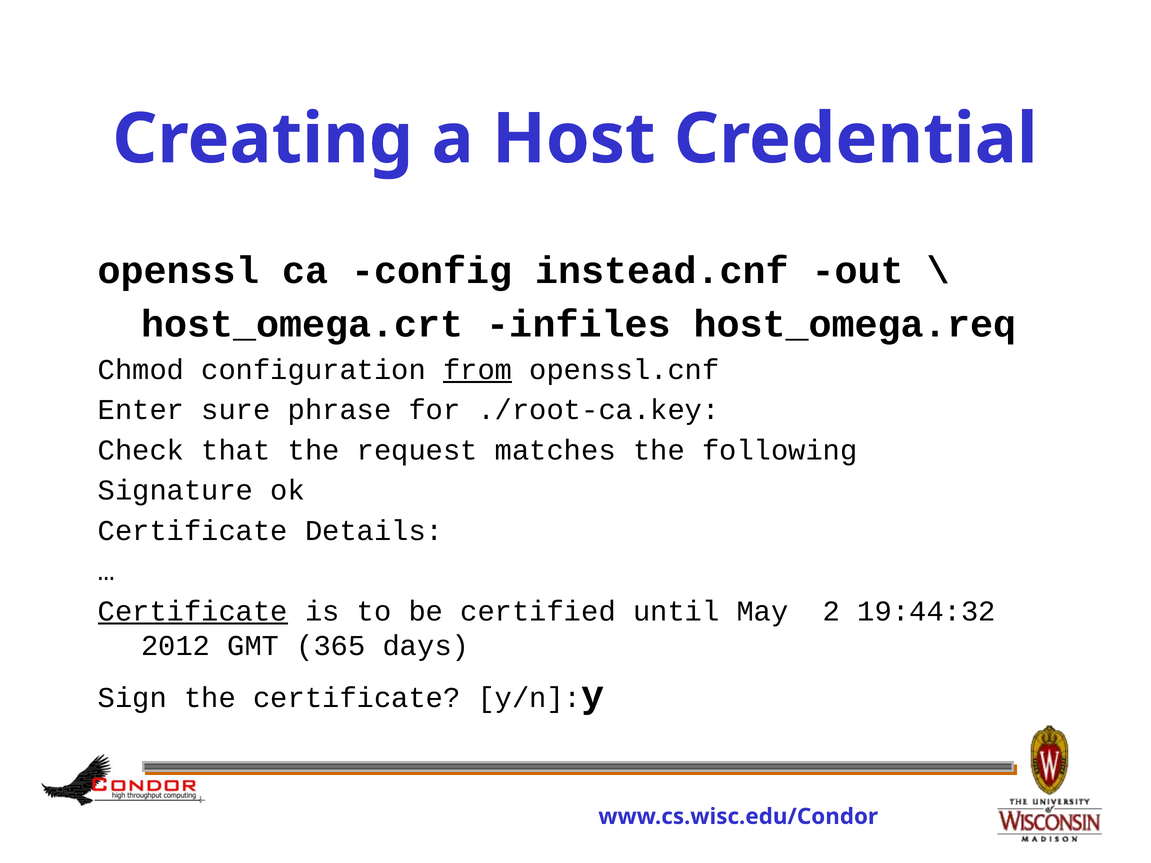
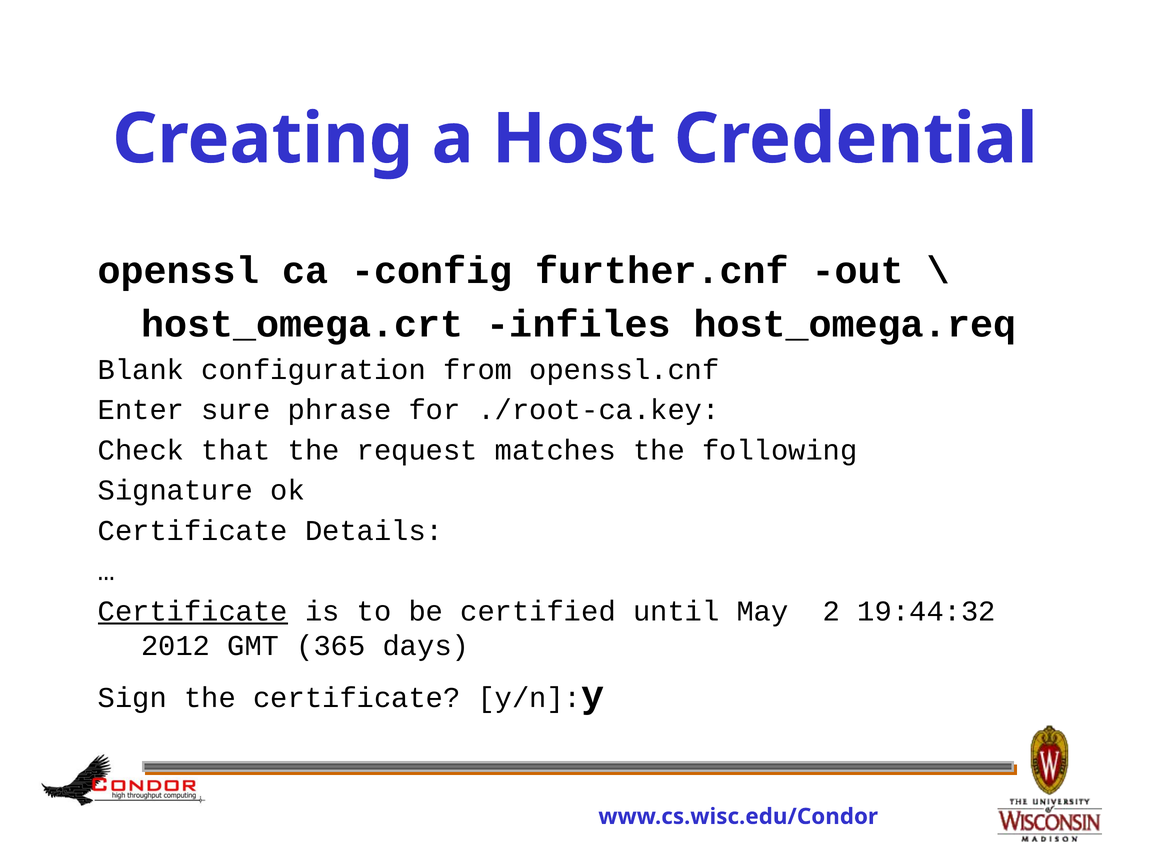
instead.cnf: instead.cnf -> further.cnf (662, 271)
Chmod: Chmod -> Blank (141, 370)
from underline: present -> none (478, 370)
